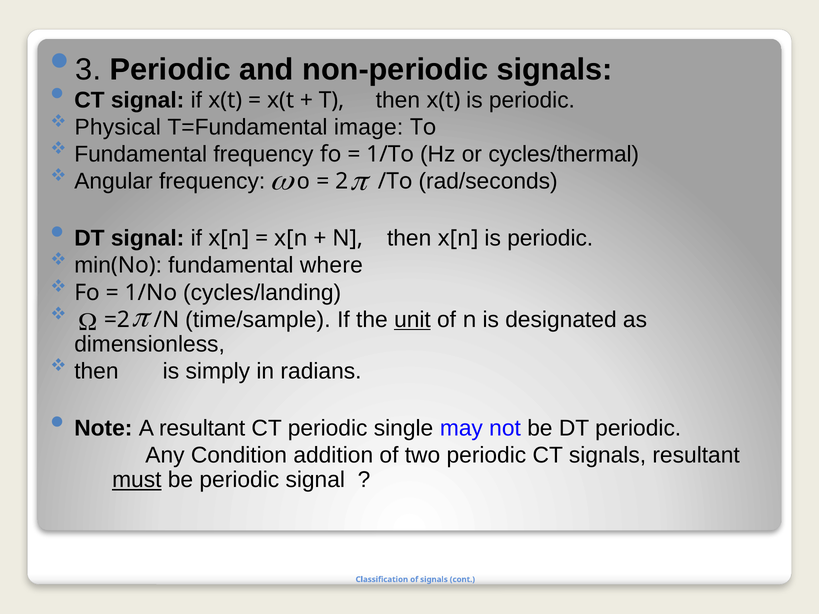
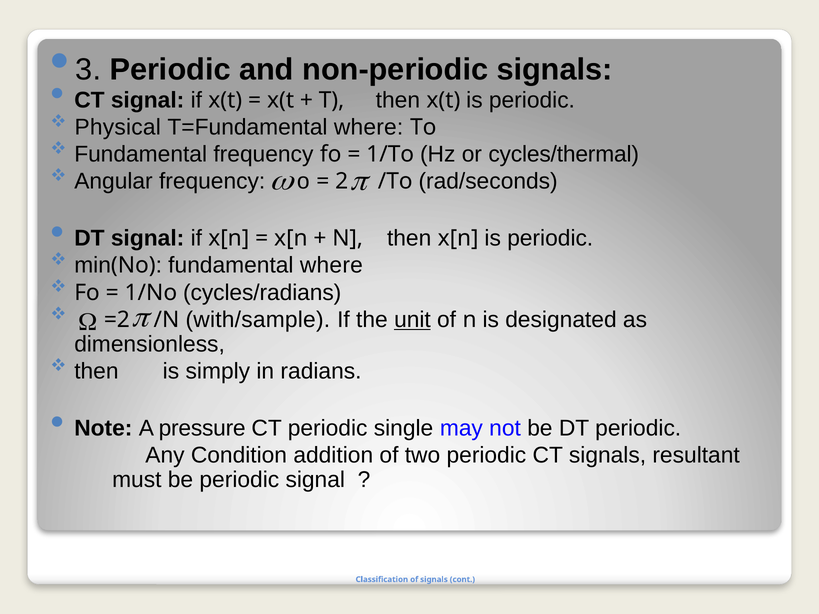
T=Fundamental image: image -> where (369, 127)
cycles/landing: cycles/landing -> cycles/radians (262, 293)
time/sample: time/sample -> with/sample (258, 320)
A resultant: resultant -> pressure (202, 428)
must underline: present -> none (137, 480)
